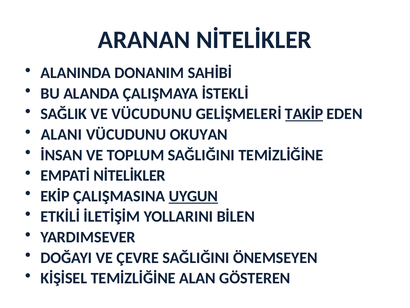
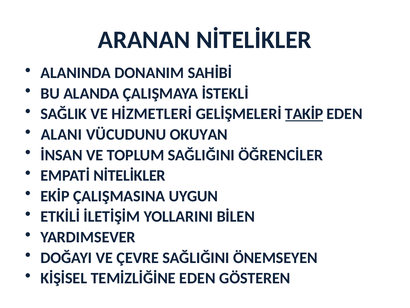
VE VÜCUDUNU: VÜCUDUNU -> HİZMETLERİ (152, 114)
SAĞLIĞINI TEMİZLİĞİNE: TEMİZLİĞİNE -> ÖĞRENCİLER (281, 155)
UYGUN underline: present -> none (193, 196)
TEMİZLİĞİNE ALAN: ALAN -> EDEN (197, 278)
